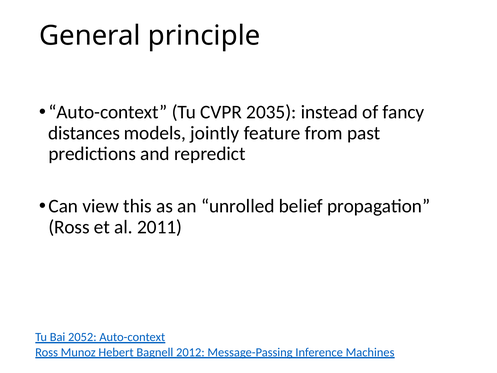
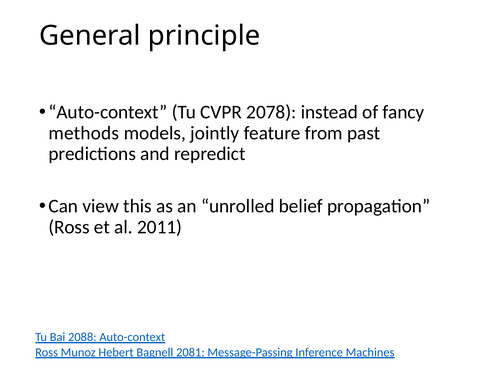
2035: 2035 -> 2078 (271, 112)
distances: distances -> methods (84, 133)
2052: 2052 -> 2088 (82, 337)
2012: 2012 -> 2081 (190, 352)
